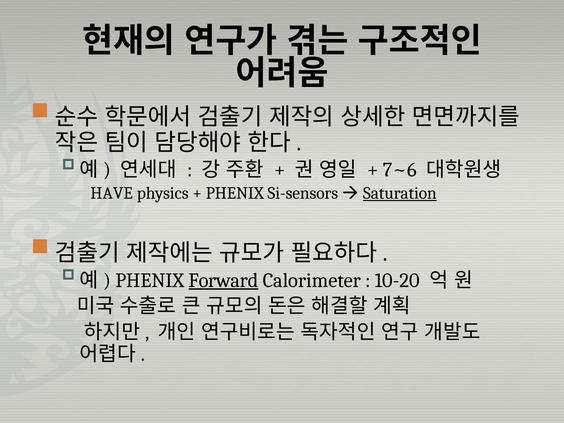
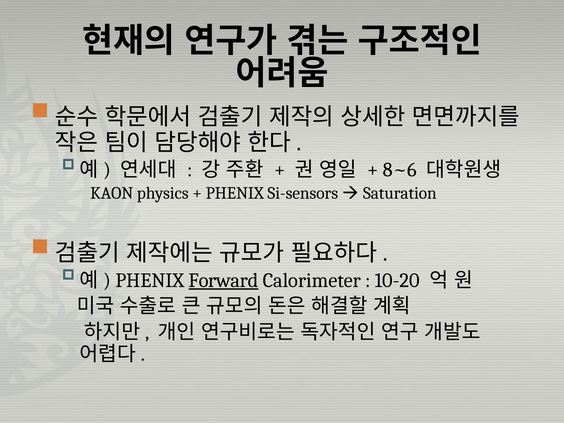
7~6: 7~6 -> 8~6 (400, 170)
HAVE: HAVE -> KAON (112, 193)
Saturation underline: present -> none (400, 193)
